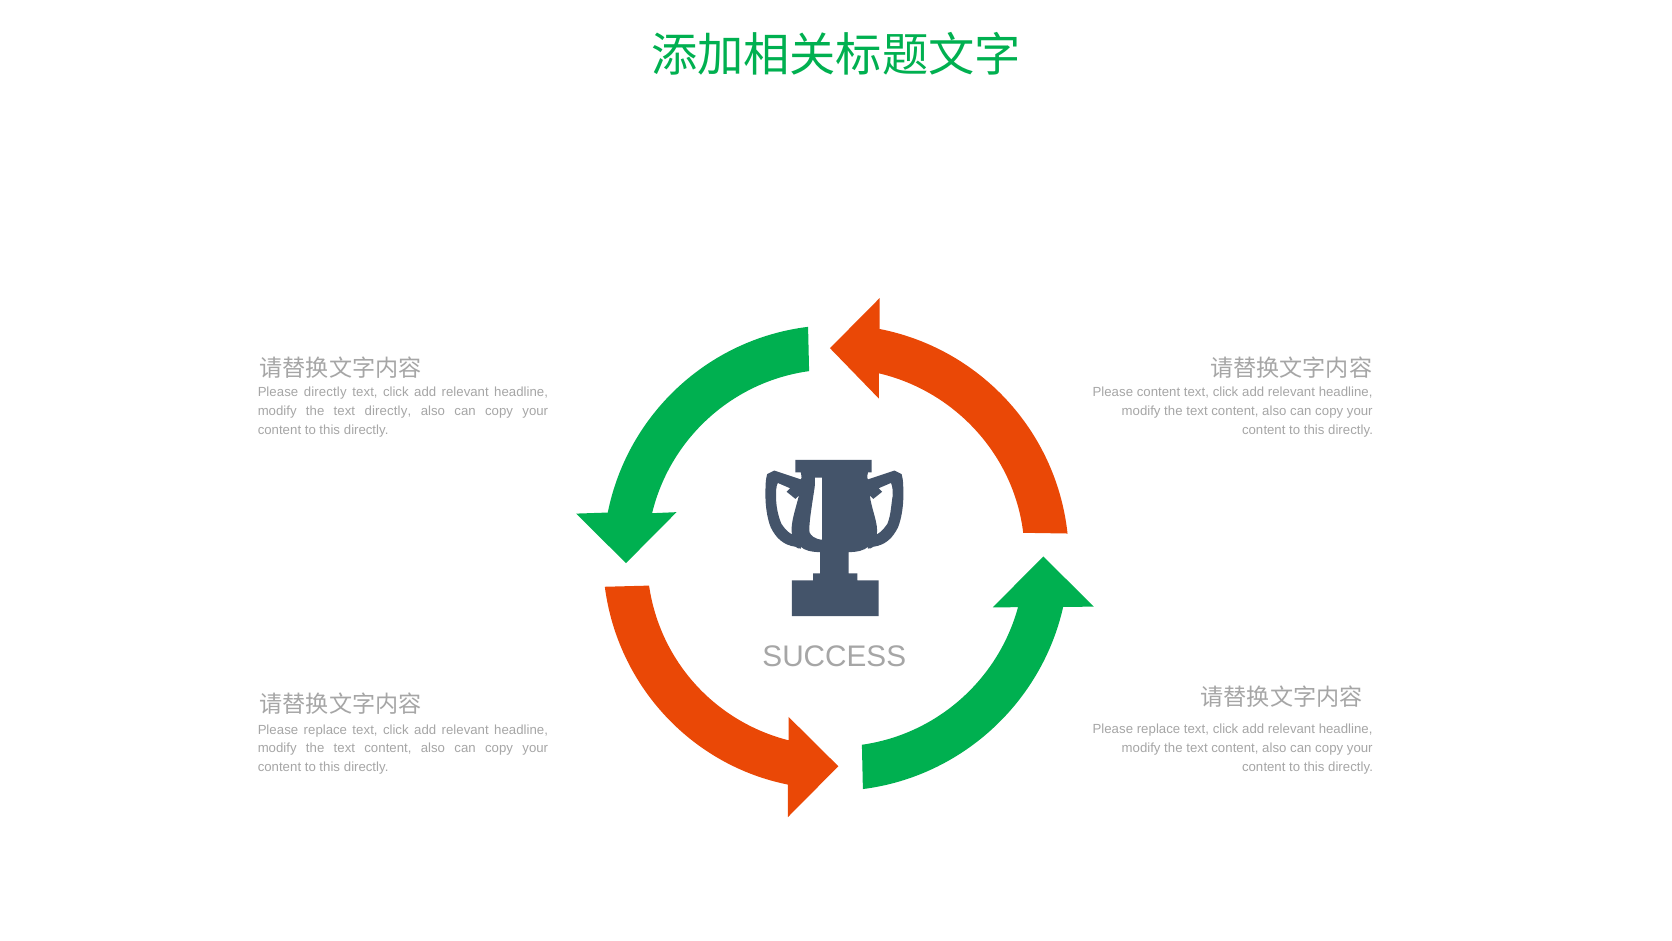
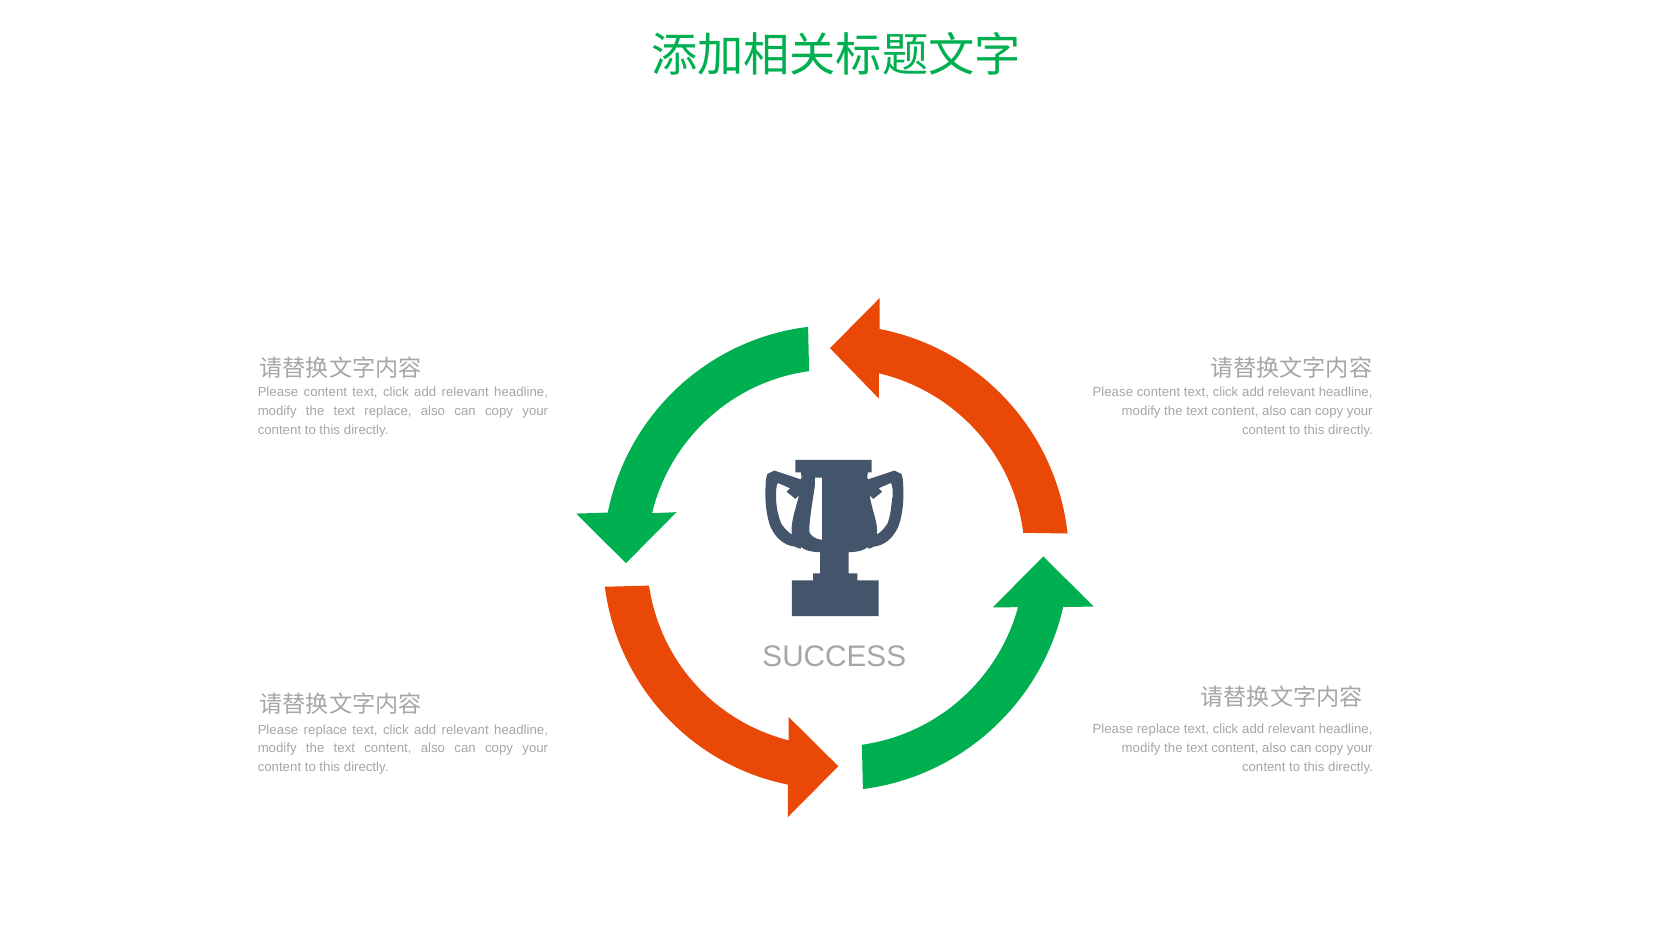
directly: directly -> content (325, 392)
text directly: directly -> replace (388, 411)
